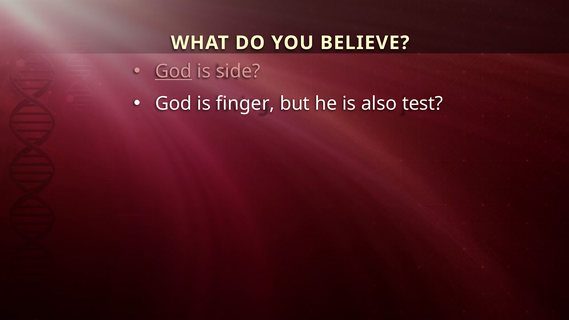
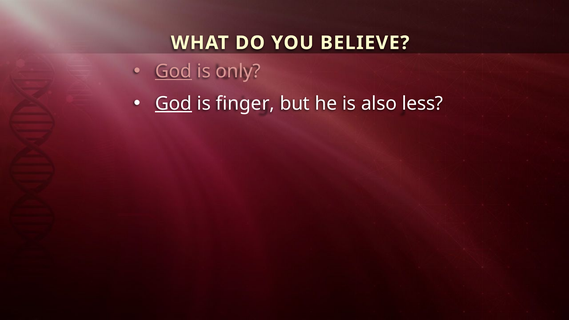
side: side -> only (238, 71)
God underline: none -> present (174, 104)
test: test -> less (423, 104)
